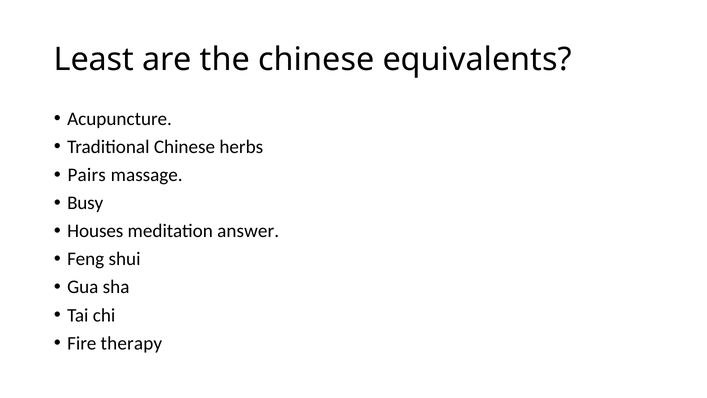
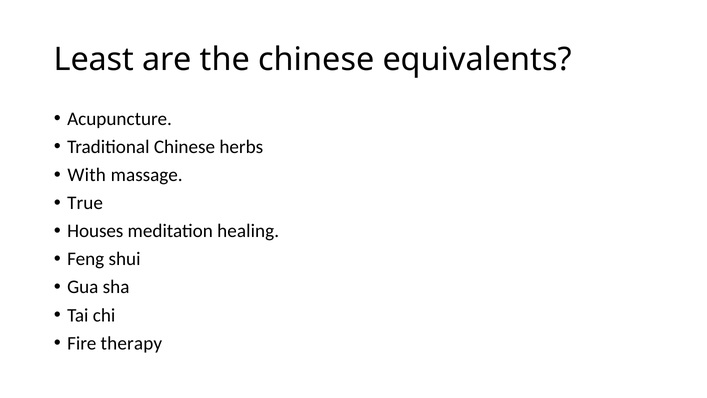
Pairs: Pairs -> With (87, 175)
Busy: Busy -> True (85, 203)
answer: answer -> healing (248, 231)
